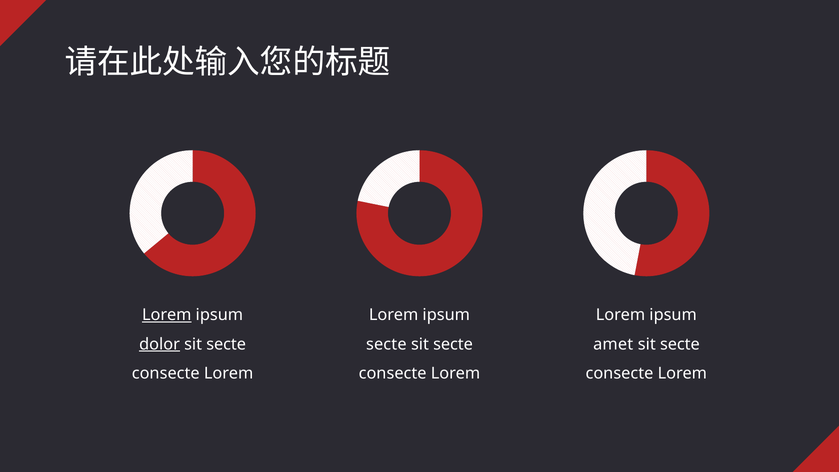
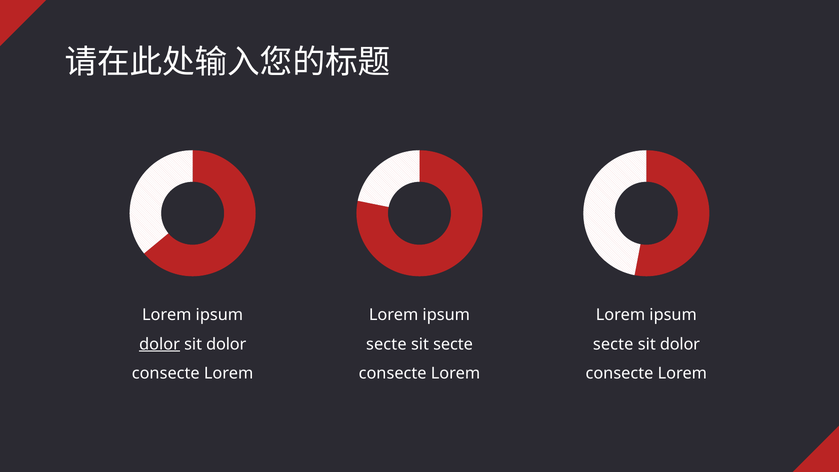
Lorem underline: present -> none (167, 315)
secte: secte -> dolor (226, 344)
amet: amet -> secte (613, 344)
secte: secte -> dolor (680, 344)
